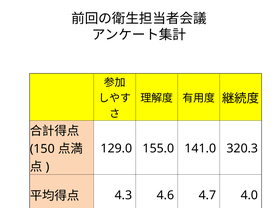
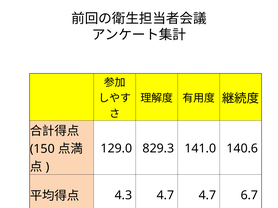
155.0: 155.0 -> 829.3 (158, 149)
320.3: 320.3 -> 140.6 (242, 149)
4.3 4.6: 4.6 -> 4.7 (165, 196)
4.0: 4.0 -> 6.7 (249, 196)
